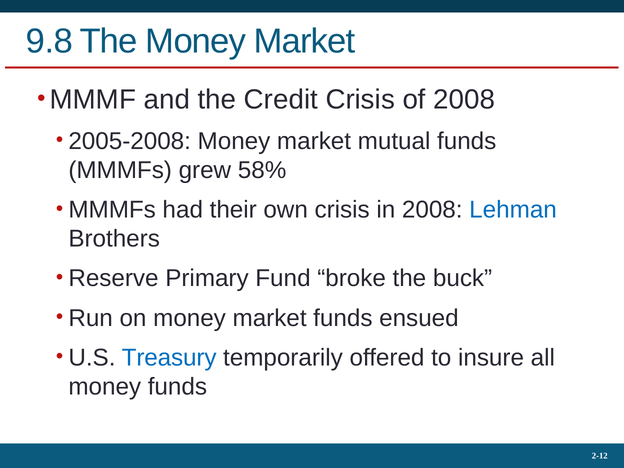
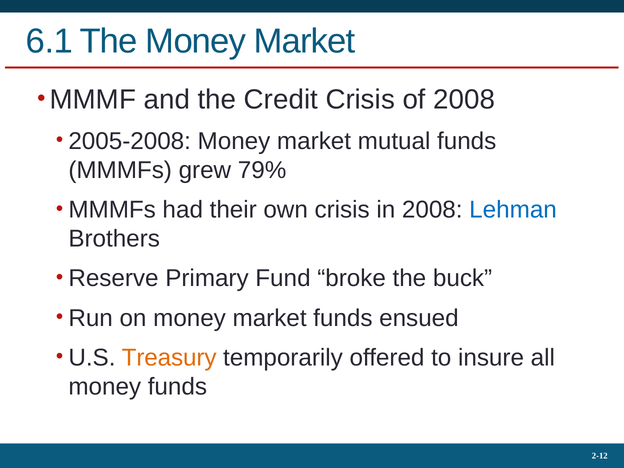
9.8: 9.8 -> 6.1 (49, 41)
58%: 58% -> 79% (262, 170)
Treasury colour: blue -> orange (169, 358)
